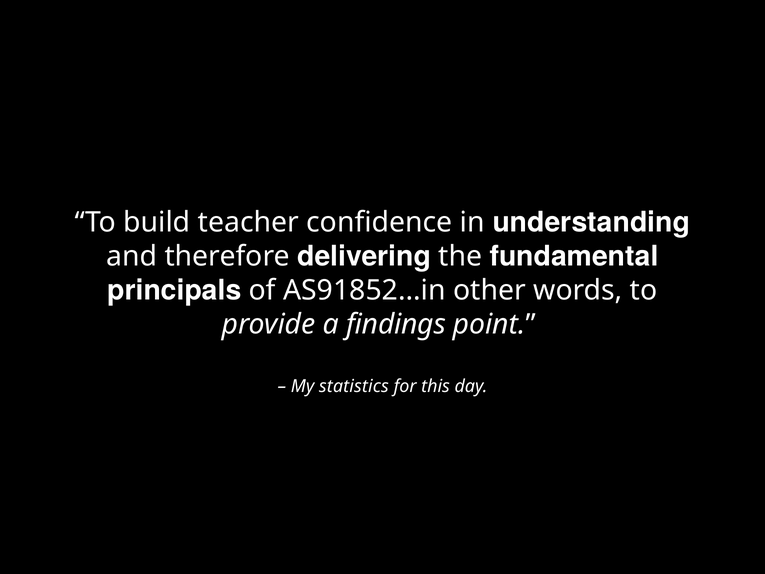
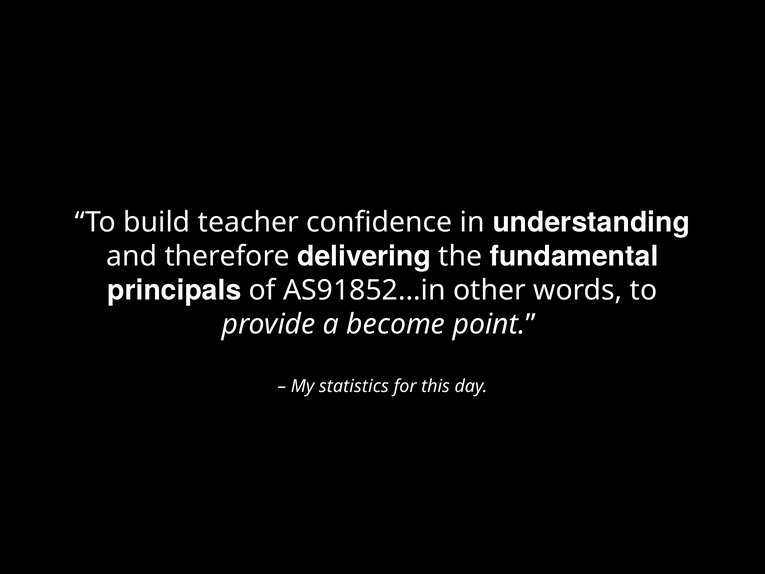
findings: findings -> become (396, 324)
